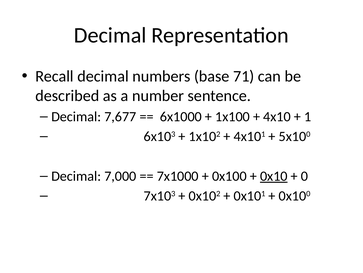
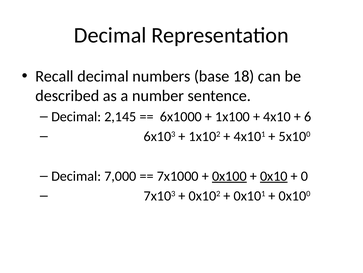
71: 71 -> 18 (244, 76)
7,677: 7,677 -> 2,145 (120, 116)
1: 1 -> 6 (308, 116)
0x100 underline: none -> present (229, 176)
